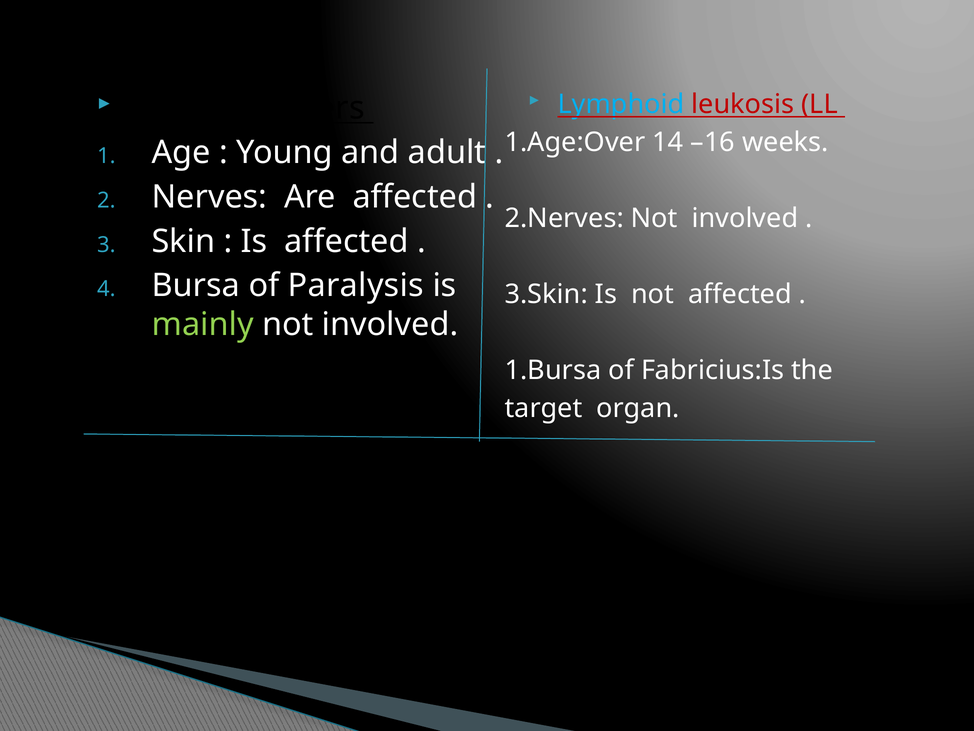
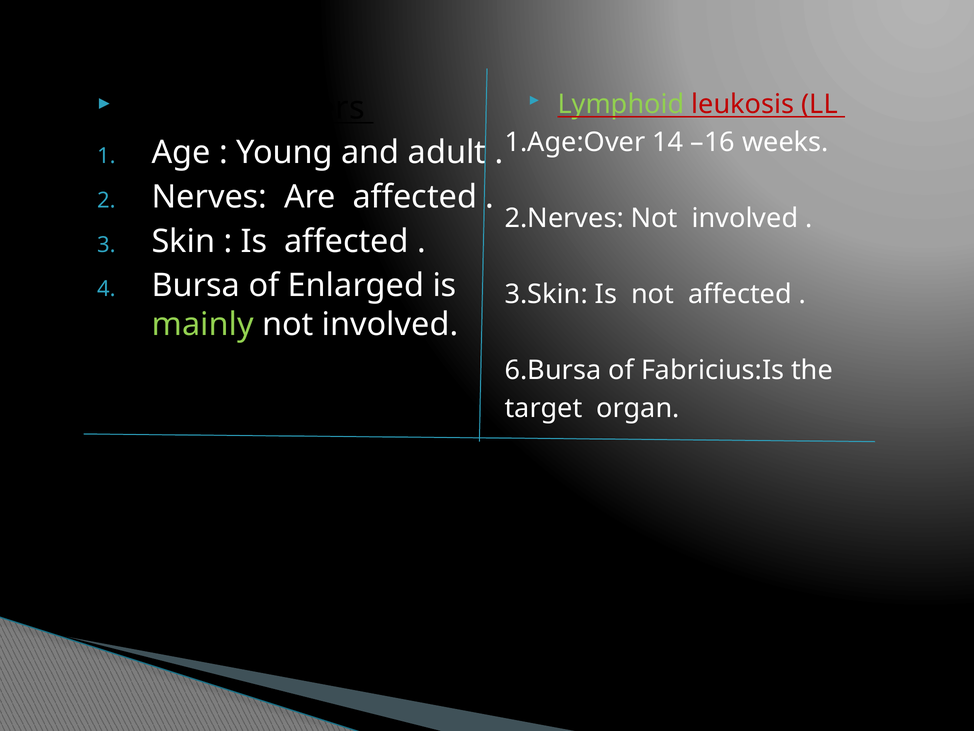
Lymphoid colour: light blue -> light green (621, 104)
Paralysis: Paralysis -> Enlarged (356, 286)
1.Bursa: 1.Bursa -> 6.Bursa (553, 370)
